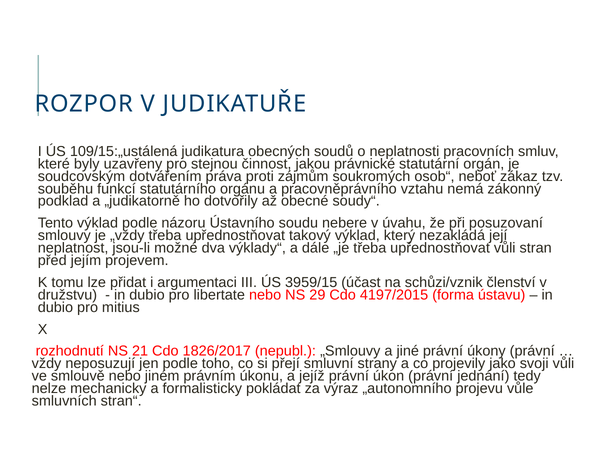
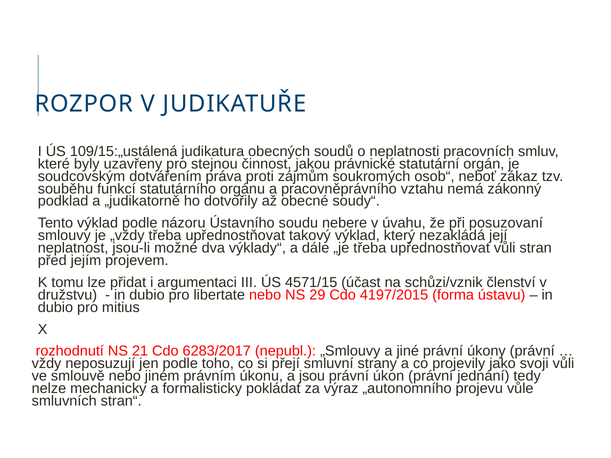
3959/15: 3959/15 -> 4571/15 (311, 283)
1826/2017: 1826/2017 -> 6283/2017 (217, 351)
jejíž: jejíž -> jsou (312, 376)
